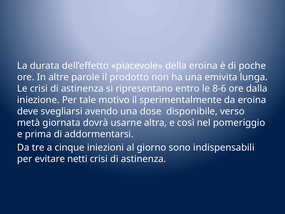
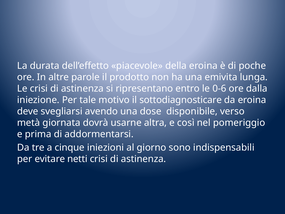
8-6: 8-6 -> 0-6 (219, 88)
sperimentalmente: sperimentalmente -> sottodiagnosticare (181, 100)
